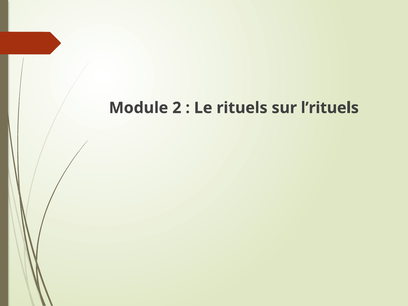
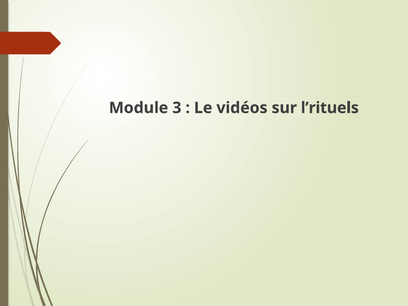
2: 2 -> 3 (177, 108)
rituels: rituels -> vidéos (242, 108)
